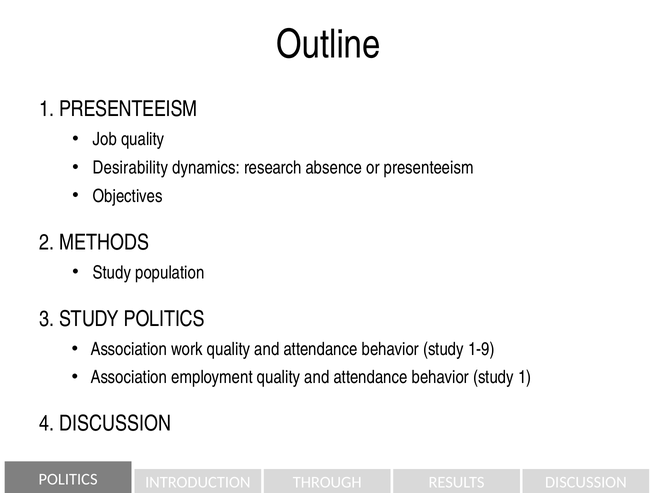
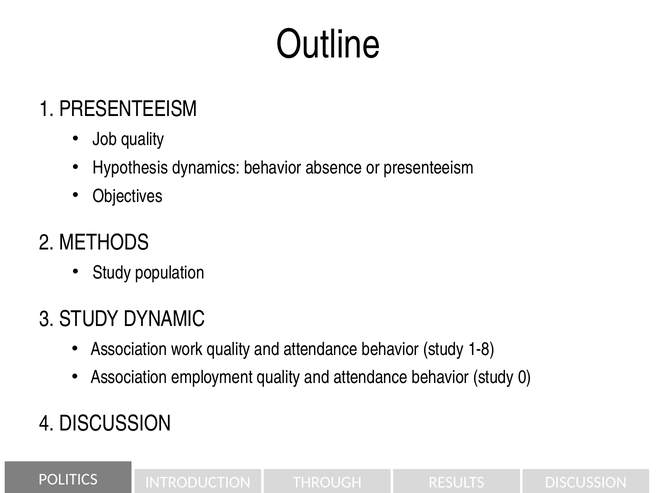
Desirability: Desirability -> Hypothesis (130, 168)
dynamics research: research -> behavior (273, 168)
STUDY POLITICS: POLITICS -> DYNAMIC (164, 319)
1-9: 1-9 -> 1-8 (481, 349)
study 1: 1 -> 0 (525, 377)
